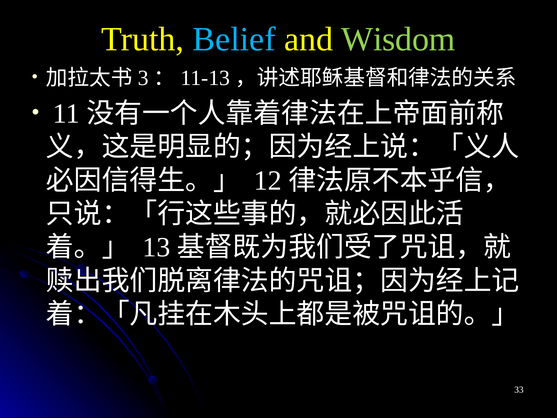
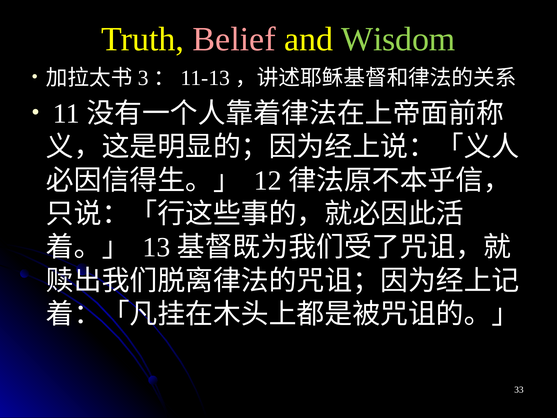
Belief colour: light blue -> pink (234, 39)
